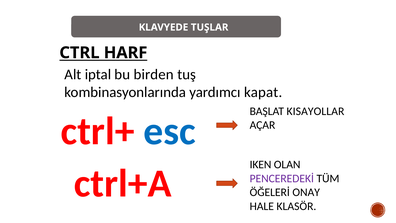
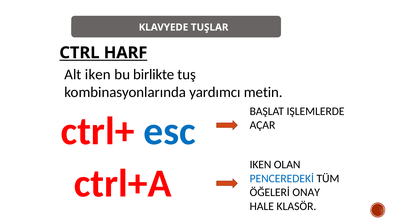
Alt iptal: iptal -> iken (98, 74)
birden: birden -> birlikte (154, 74)
kapat: kapat -> metin (263, 92)
KISAYOLLAR: KISAYOLLAR -> IŞLEMLERDE (316, 111)
PENCEREDEKİ colour: purple -> blue (282, 178)
